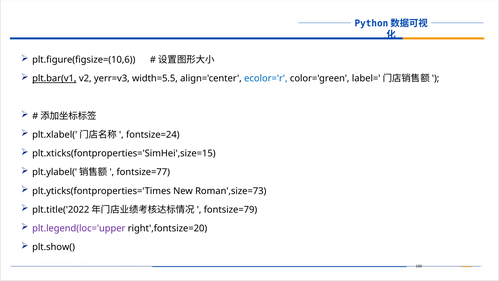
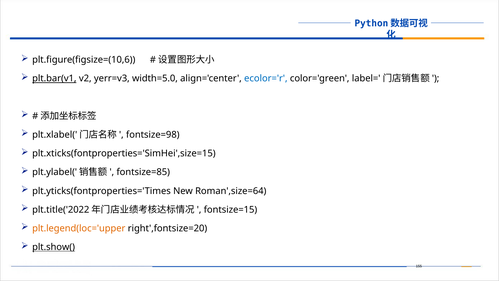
width=5.5: width=5.5 -> width=5.0 (155, 78)
fontsize=24: fontsize=24 -> fontsize=98 (153, 135)
fontsize=77: fontsize=77 -> fontsize=85 (143, 172)
Roman',size=73: Roman',size=73 -> Roman',size=64 (231, 191)
fontsize=79: fontsize=79 -> fontsize=15 (230, 209)
plt.legend(loc='upper colour: purple -> orange (79, 228)
plt.show( underline: none -> present (54, 247)
